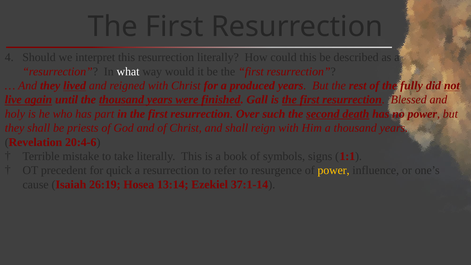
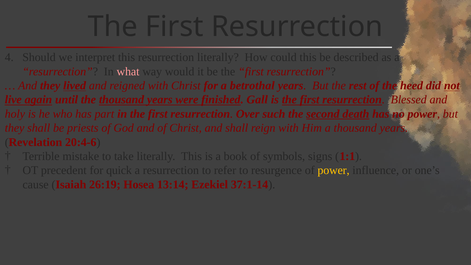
what colour: white -> pink (128, 71)
produced: produced -> betrothal (252, 86)
fully: fully -> heed (412, 86)
